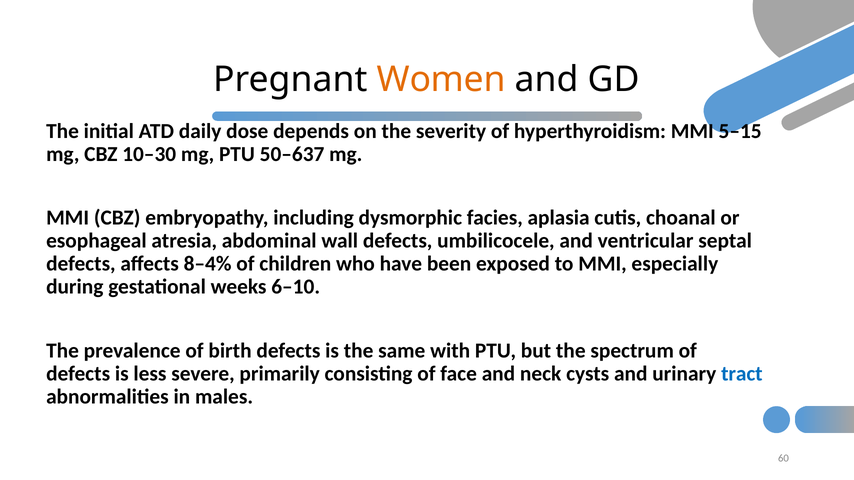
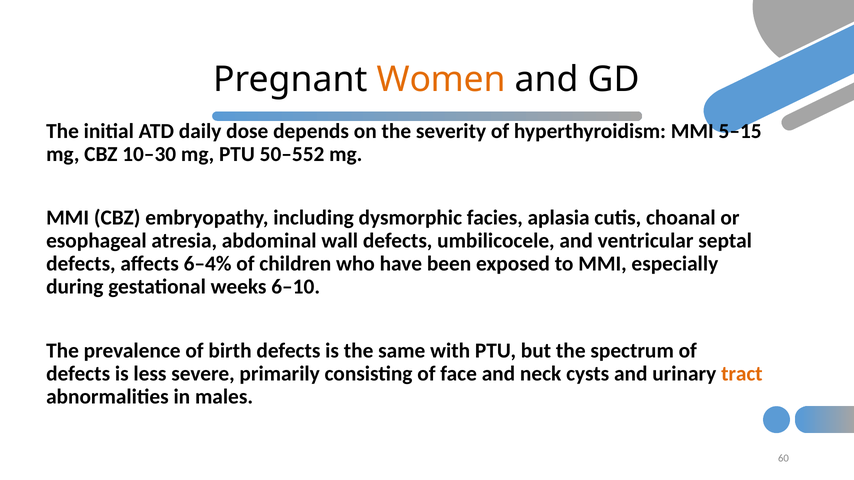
50–637: 50–637 -> 50–552 (292, 154)
8–4%: 8–4% -> 6–4% (208, 264)
tract colour: blue -> orange (742, 374)
